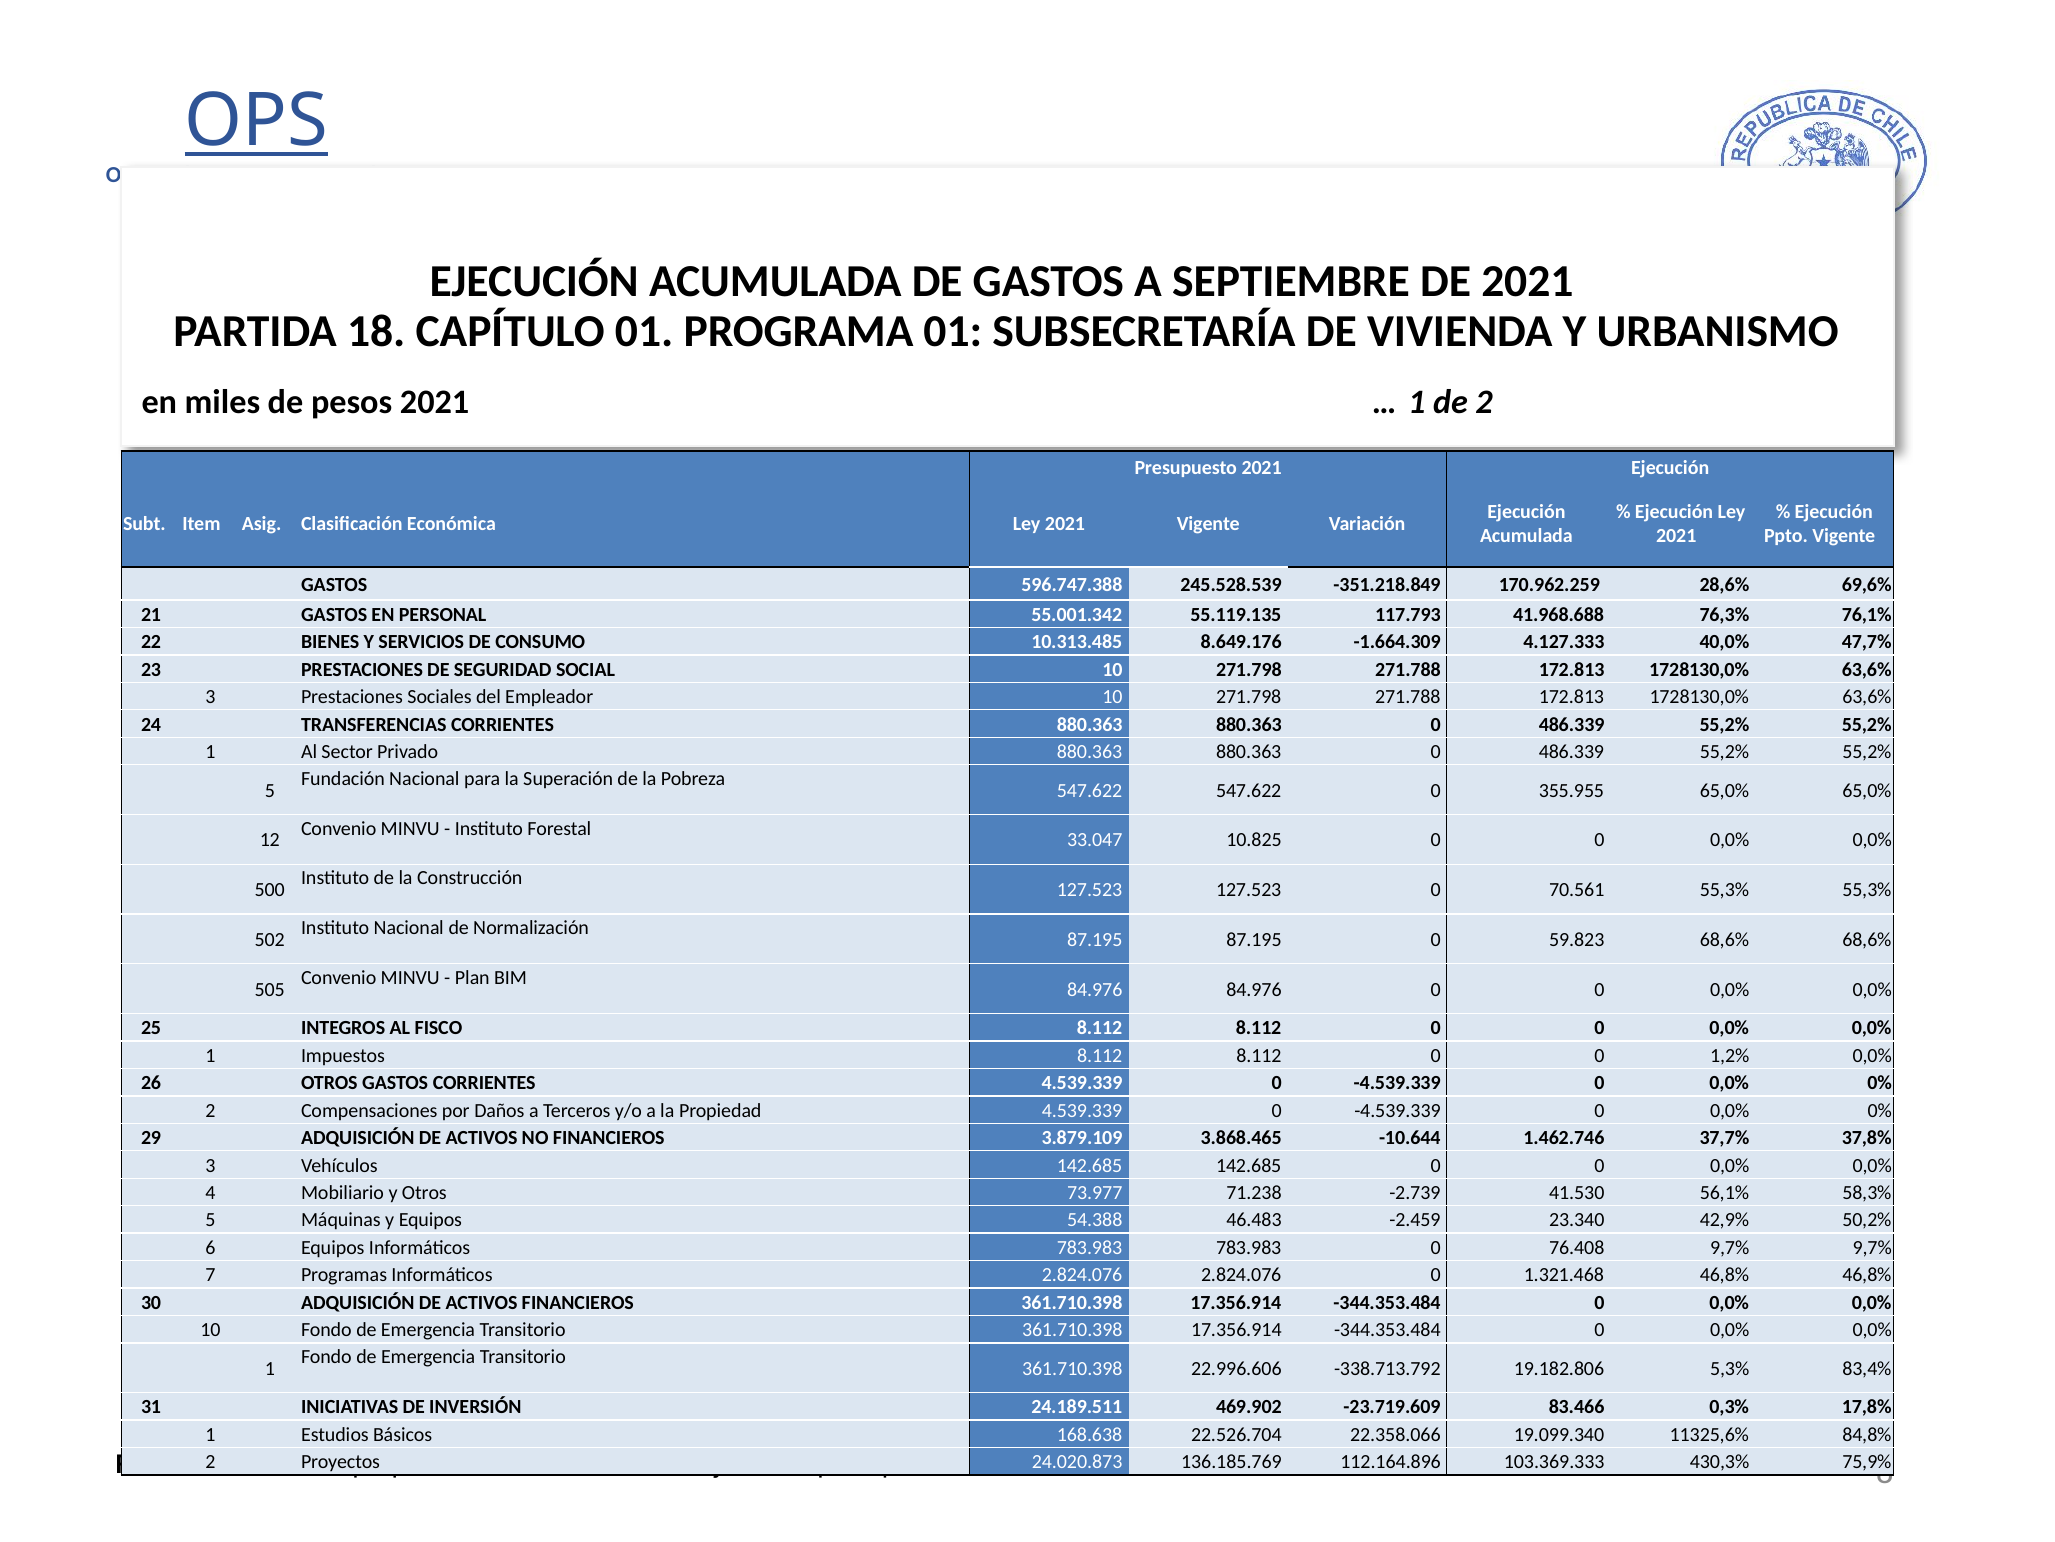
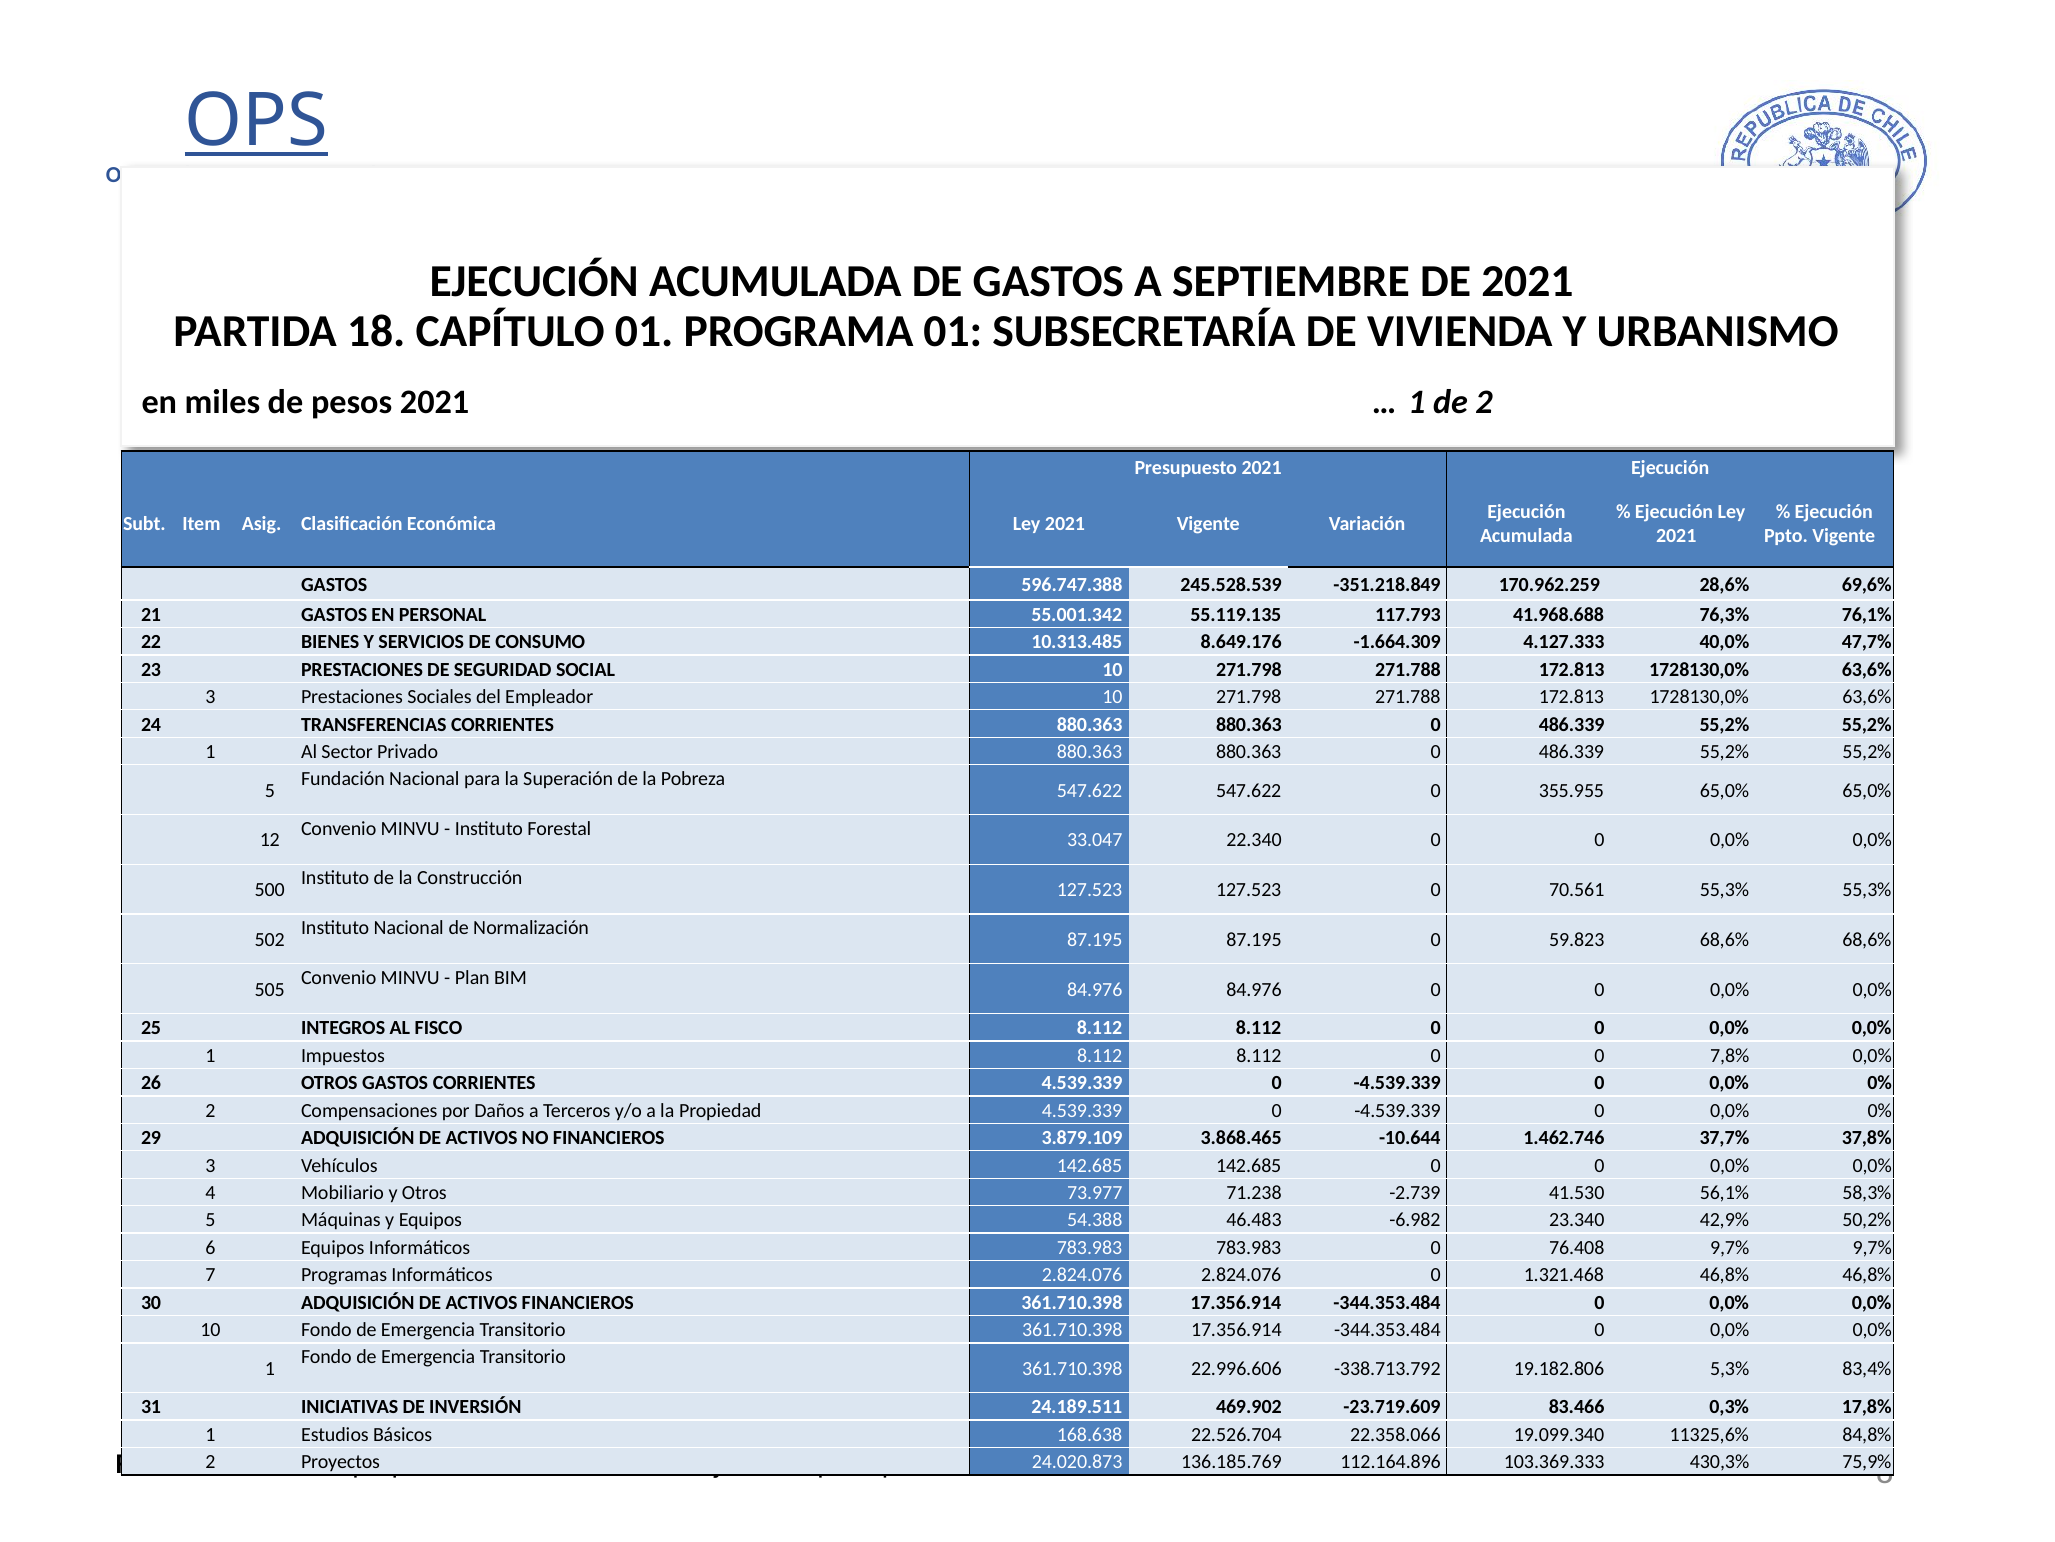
10.825: 10.825 -> 22.340 (1254, 840)
1,2%: 1,2% -> 7,8% (1730, 1055)
-2.459: -2.459 -> -6.982 (1415, 1220)
